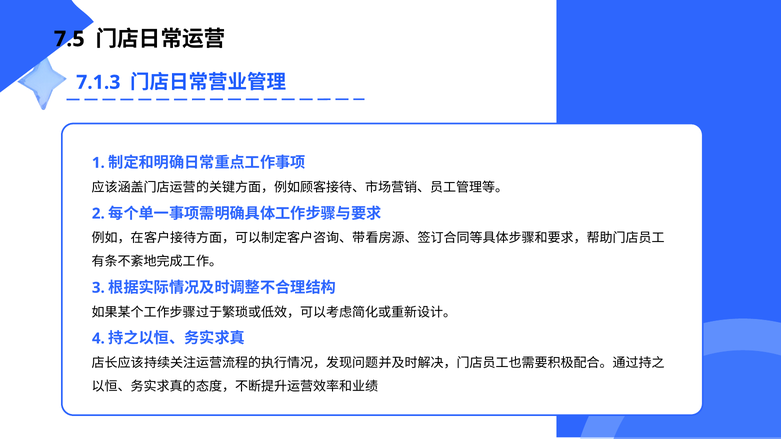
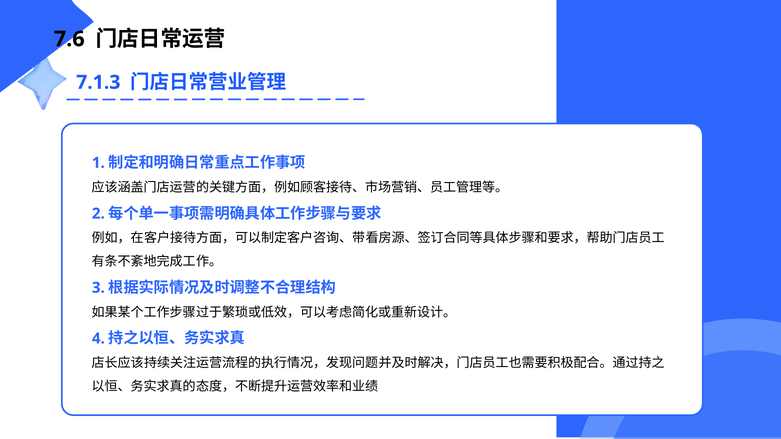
7.5: 7.5 -> 7.6 (69, 39)
